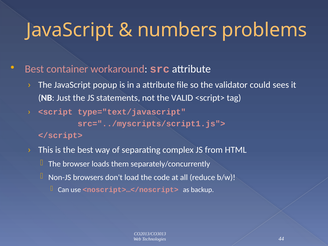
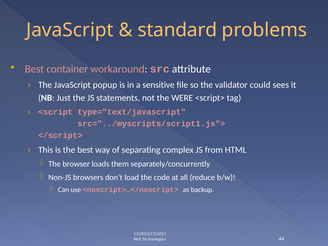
numbers: numbers -> standard (177, 30)
a attribute: attribute -> sensitive (159, 85)
VALID: VALID -> WERE (182, 98)
